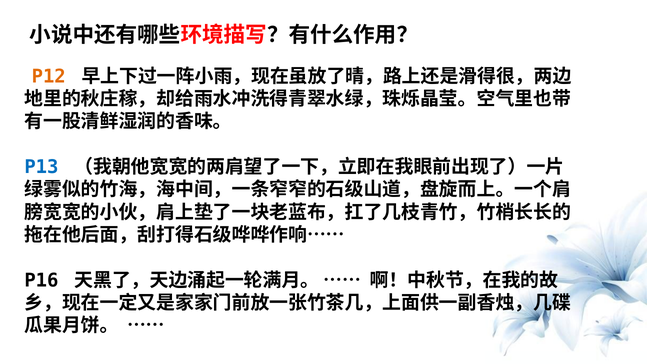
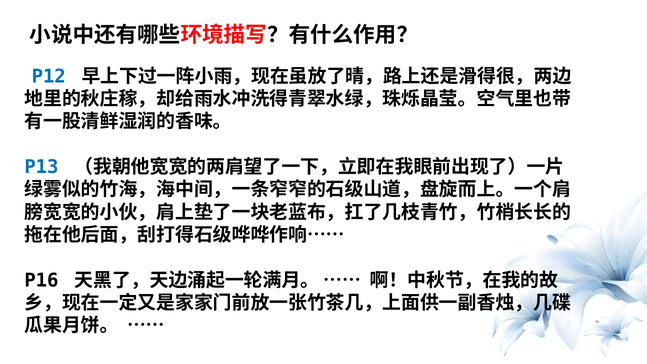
P12 colour: orange -> blue (49, 76)
